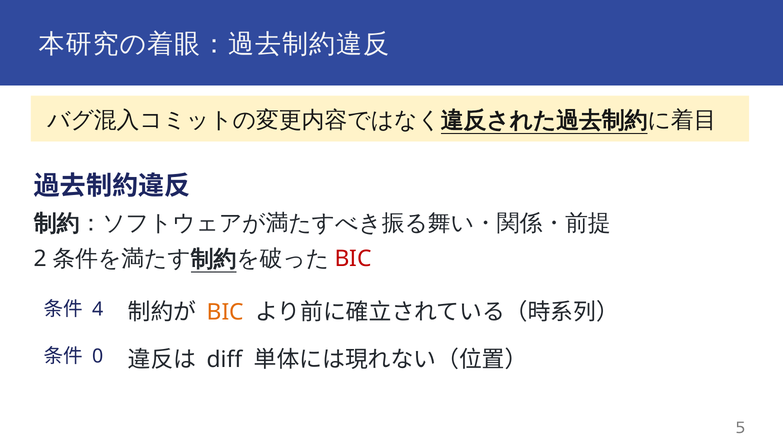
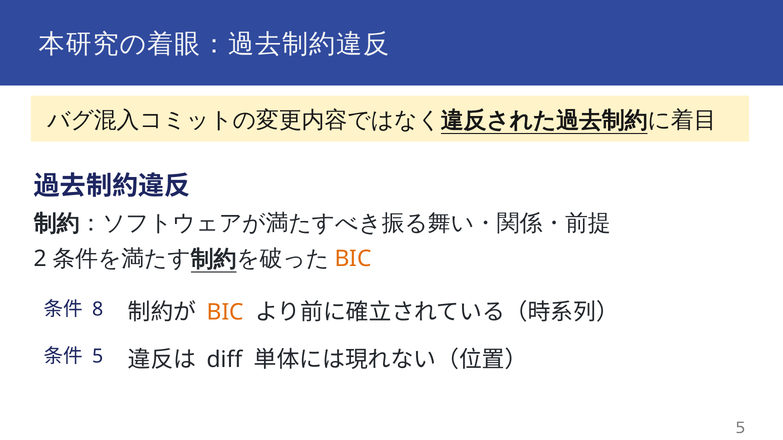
BIC colour: red -> orange (353, 259)
4: 4 -> 8 (98, 310)
0: 0 -> 5 (98, 357)
